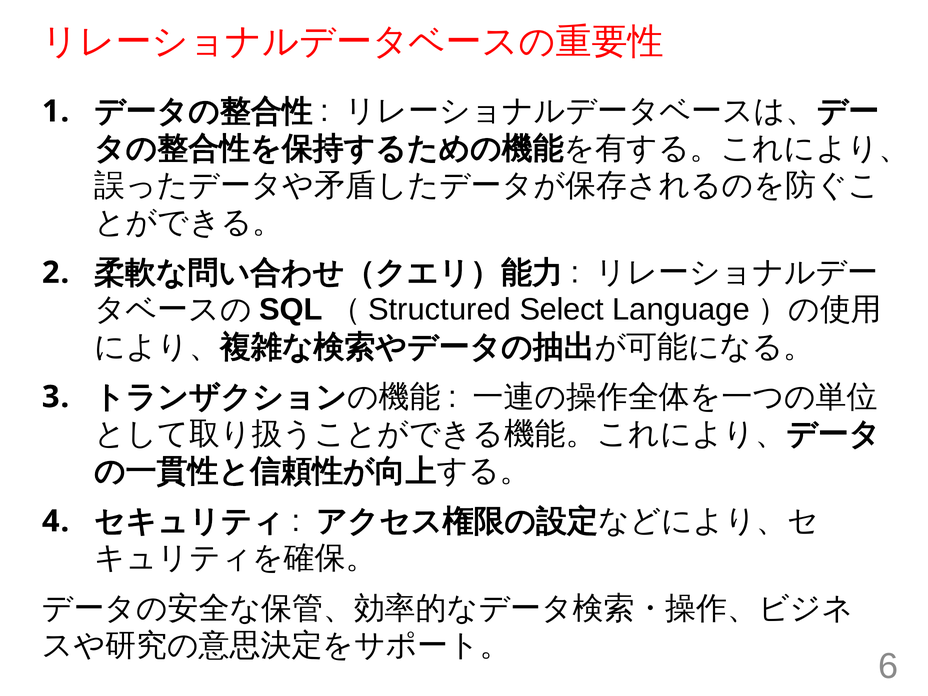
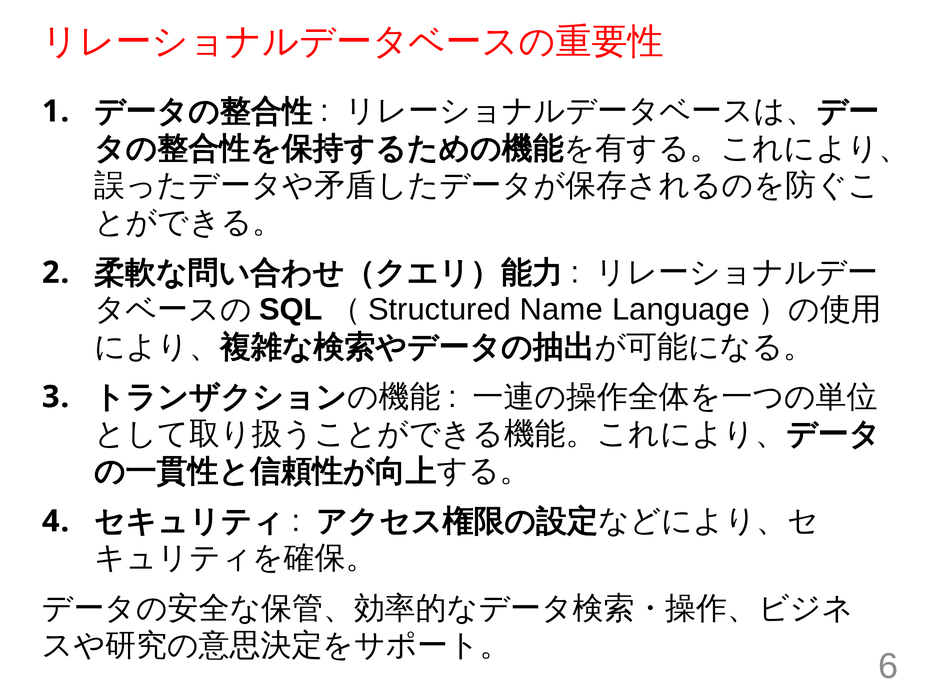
Select: Select -> Name (561, 310)
